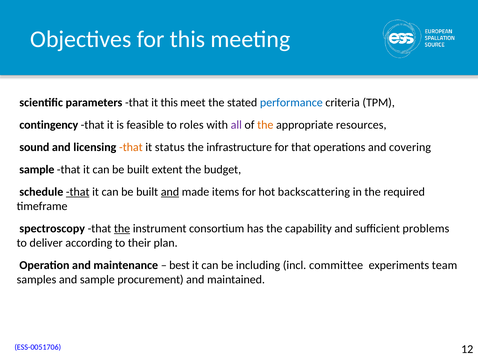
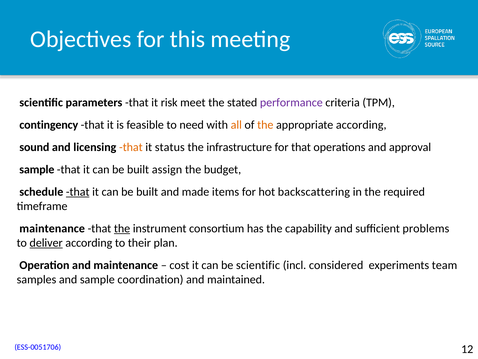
it this: this -> risk (169, 102)
performance colour: blue -> purple (291, 102)
roles: roles -> need (192, 125)
all colour: purple -> orange (236, 125)
appropriate resources: resources -> according (361, 125)
covering: covering -> approval (410, 147)
extent: extent -> assign (167, 169)
and underline: present -> none (170, 192)
spectroscopy: spectroscopy -> maintenance (52, 228)
deliver underline: none -> present (46, 243)
best: best -> cost (179, 265)
be including: including -> scientific (258, 265)
committee: committee -> considered (336, 265)
procurement: procurement -> coordination (150, 279)
